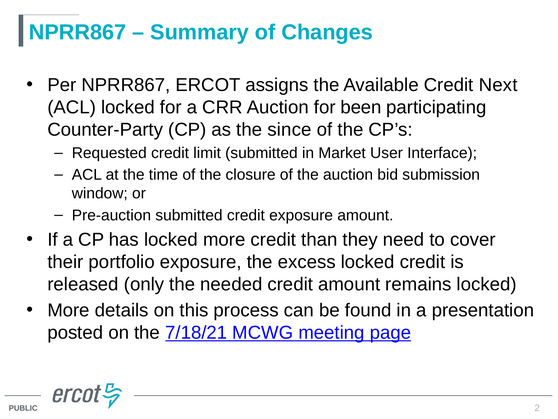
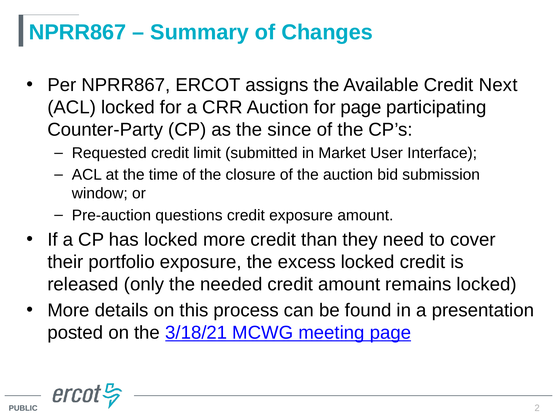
for been: been -> page (361, 107)
Pre-auction submitted: submitted -> questions (189, 215)
7/18/21: 7/18/21 -> 3/18/21 (196, 332)
